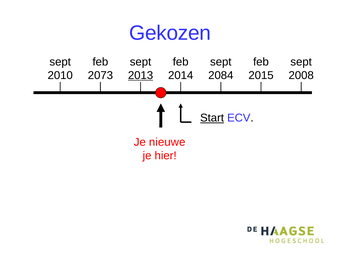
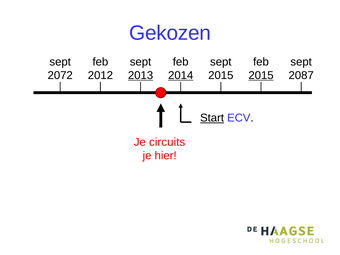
2010: 2010 -> 2072 (60, 75)
2073: 2073 -> 2012 (100, 75)
2014 underline: none -> present (181, 75)
2084: 2084 -> 2015 (221, 75)
2015 underline: none -> present (261, 75)
2008: 2008 -> 2087 (301, 75)
nieuwe: nieuwe -> circuits (167, 142)
